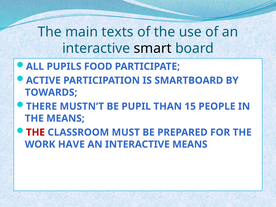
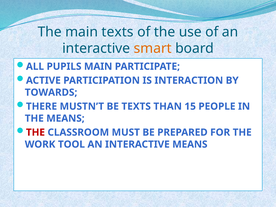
smart colour: black -> orange (153, 48)
PUPILS FOOD: FOOD -> MAIN (98, 66)
SMARTBOARD: SMARTBOARD -> INTERACTION (189, 80)
BE PUPIL: PUPIL -> TEXTS (136, 106)
HAVE: HAVE -> TOOL (71, 144)
